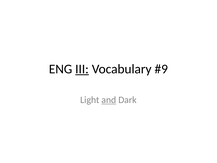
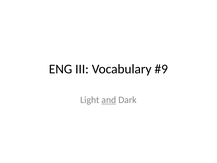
III underline: present -> none (82, 69)
